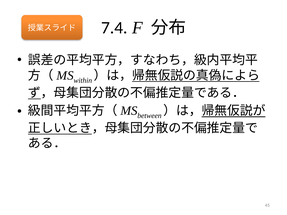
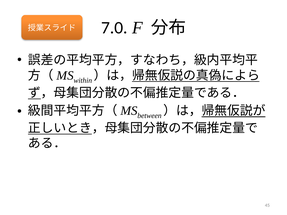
7.4: 7.4 -> 7.0 (114, 28)
